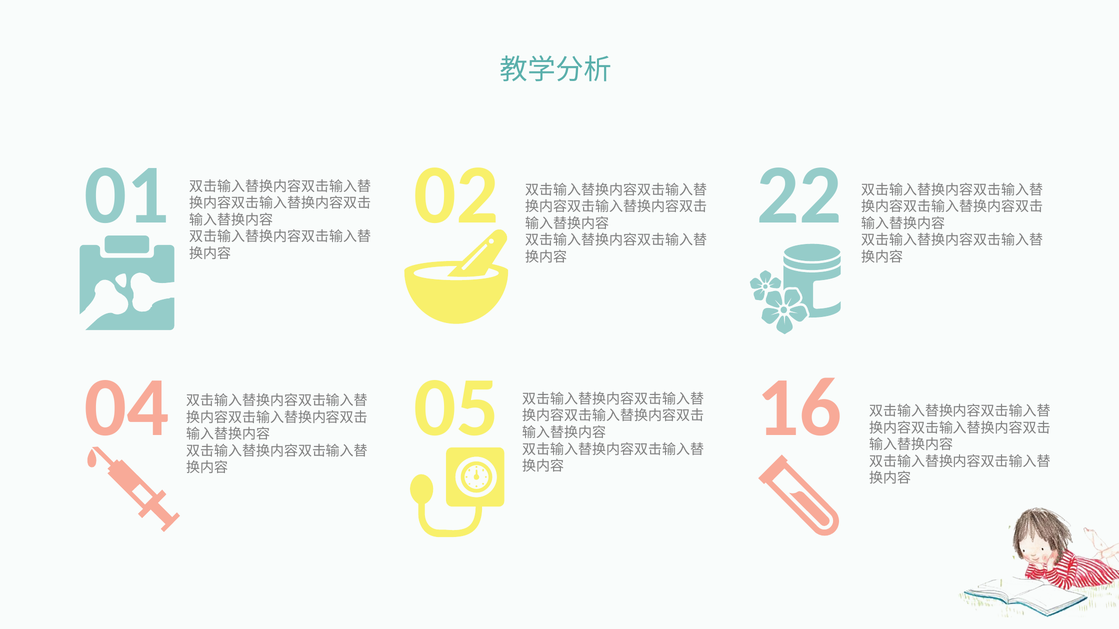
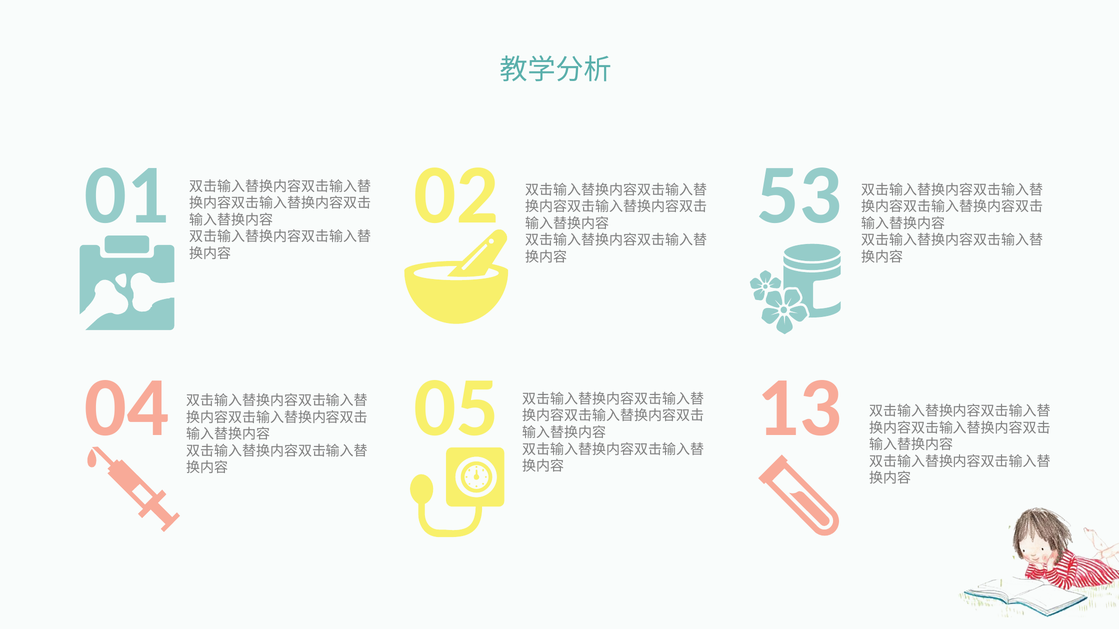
22: 22 -> 53 (799, 195)
16: 16 -> 13 (799, 408)
